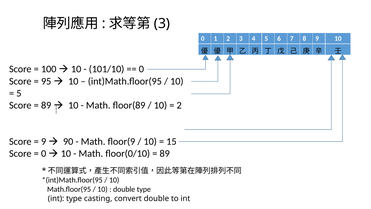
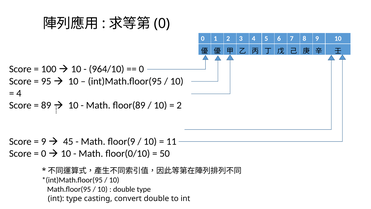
3: 3 -> 0 (162, 24)
101/10: 101/10 -> 964/10 (107, 69)
5: 5 -> 4 (19, 93)
90: 90 -> 45 (68, 141)
15: 15 -> 11 (171, 141)
89: 89 -> 50 (165, 153)
